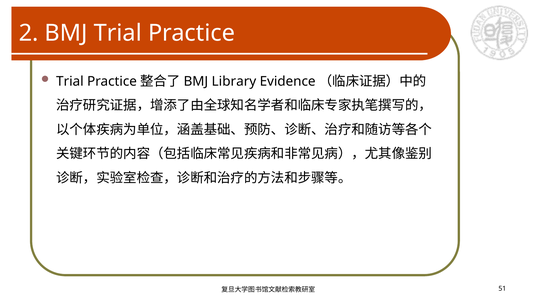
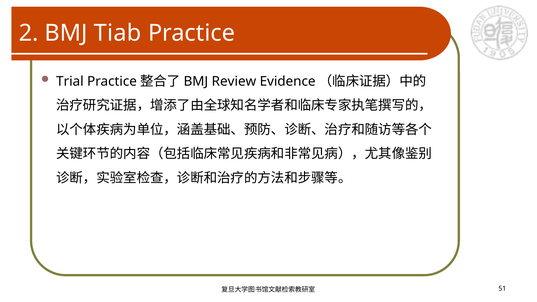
BMJ Trial: Trial -> Tiab (118, 33)
Library: Library -> Review (234, 81)
